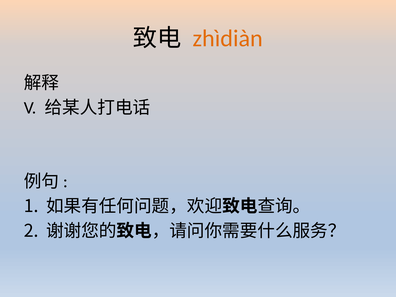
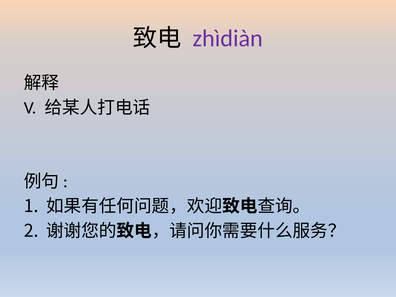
zhìdiàn colour: orange -> purple (228, 38)
